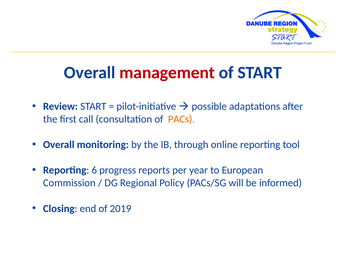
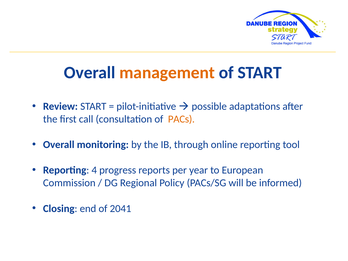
management colour: red -> orange (167, 73)
6: 6 -> 4 (94, 170)
2019: 2019 -> 2041 (121, 208)
